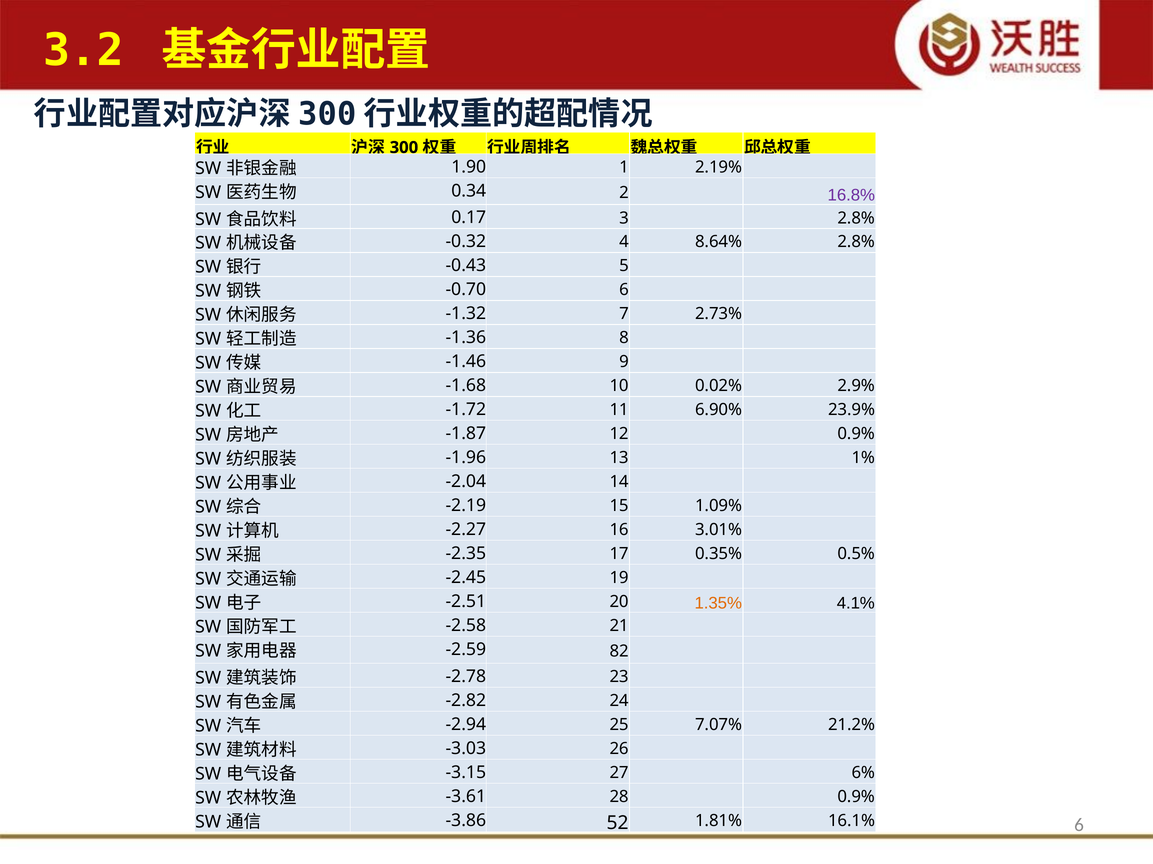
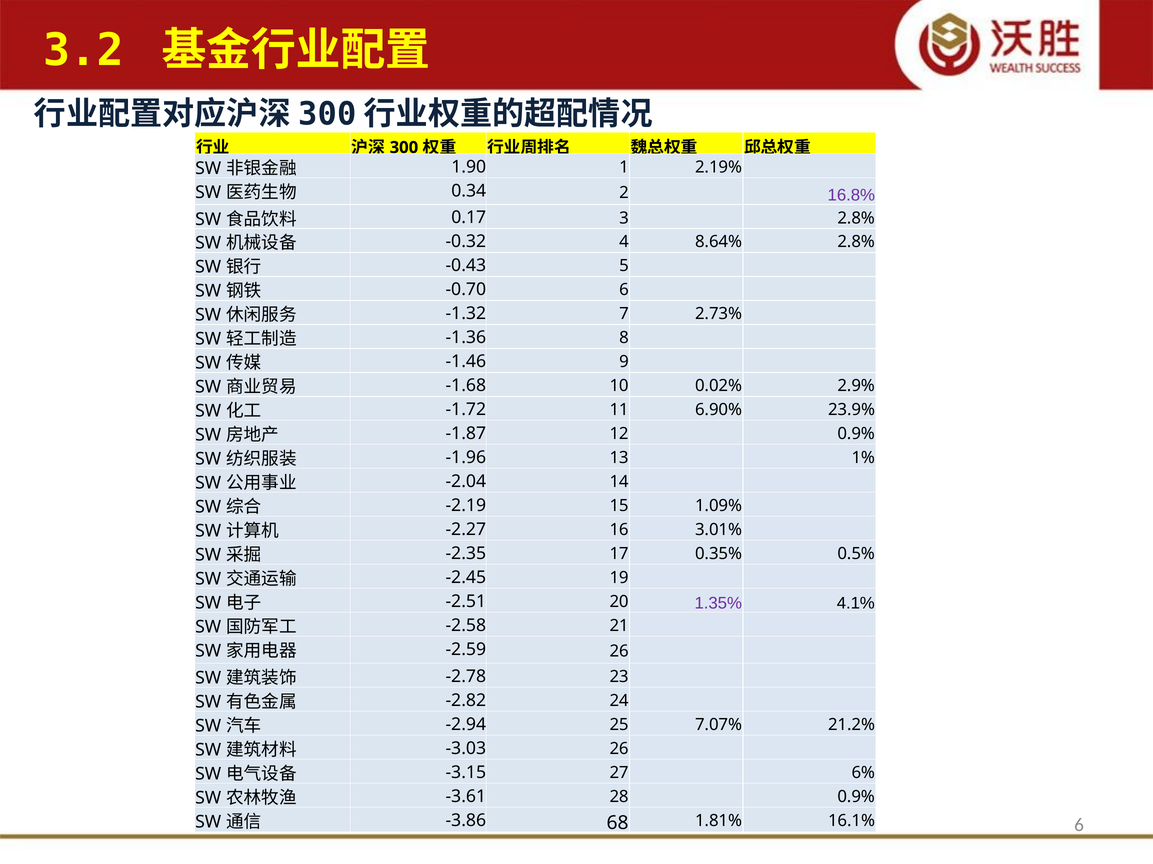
1.35% colour: orange -> purple (718, 604)
-2.59 82: 82 -> 26 (619, 652)
52: 52 -> 68 (618, 823)
